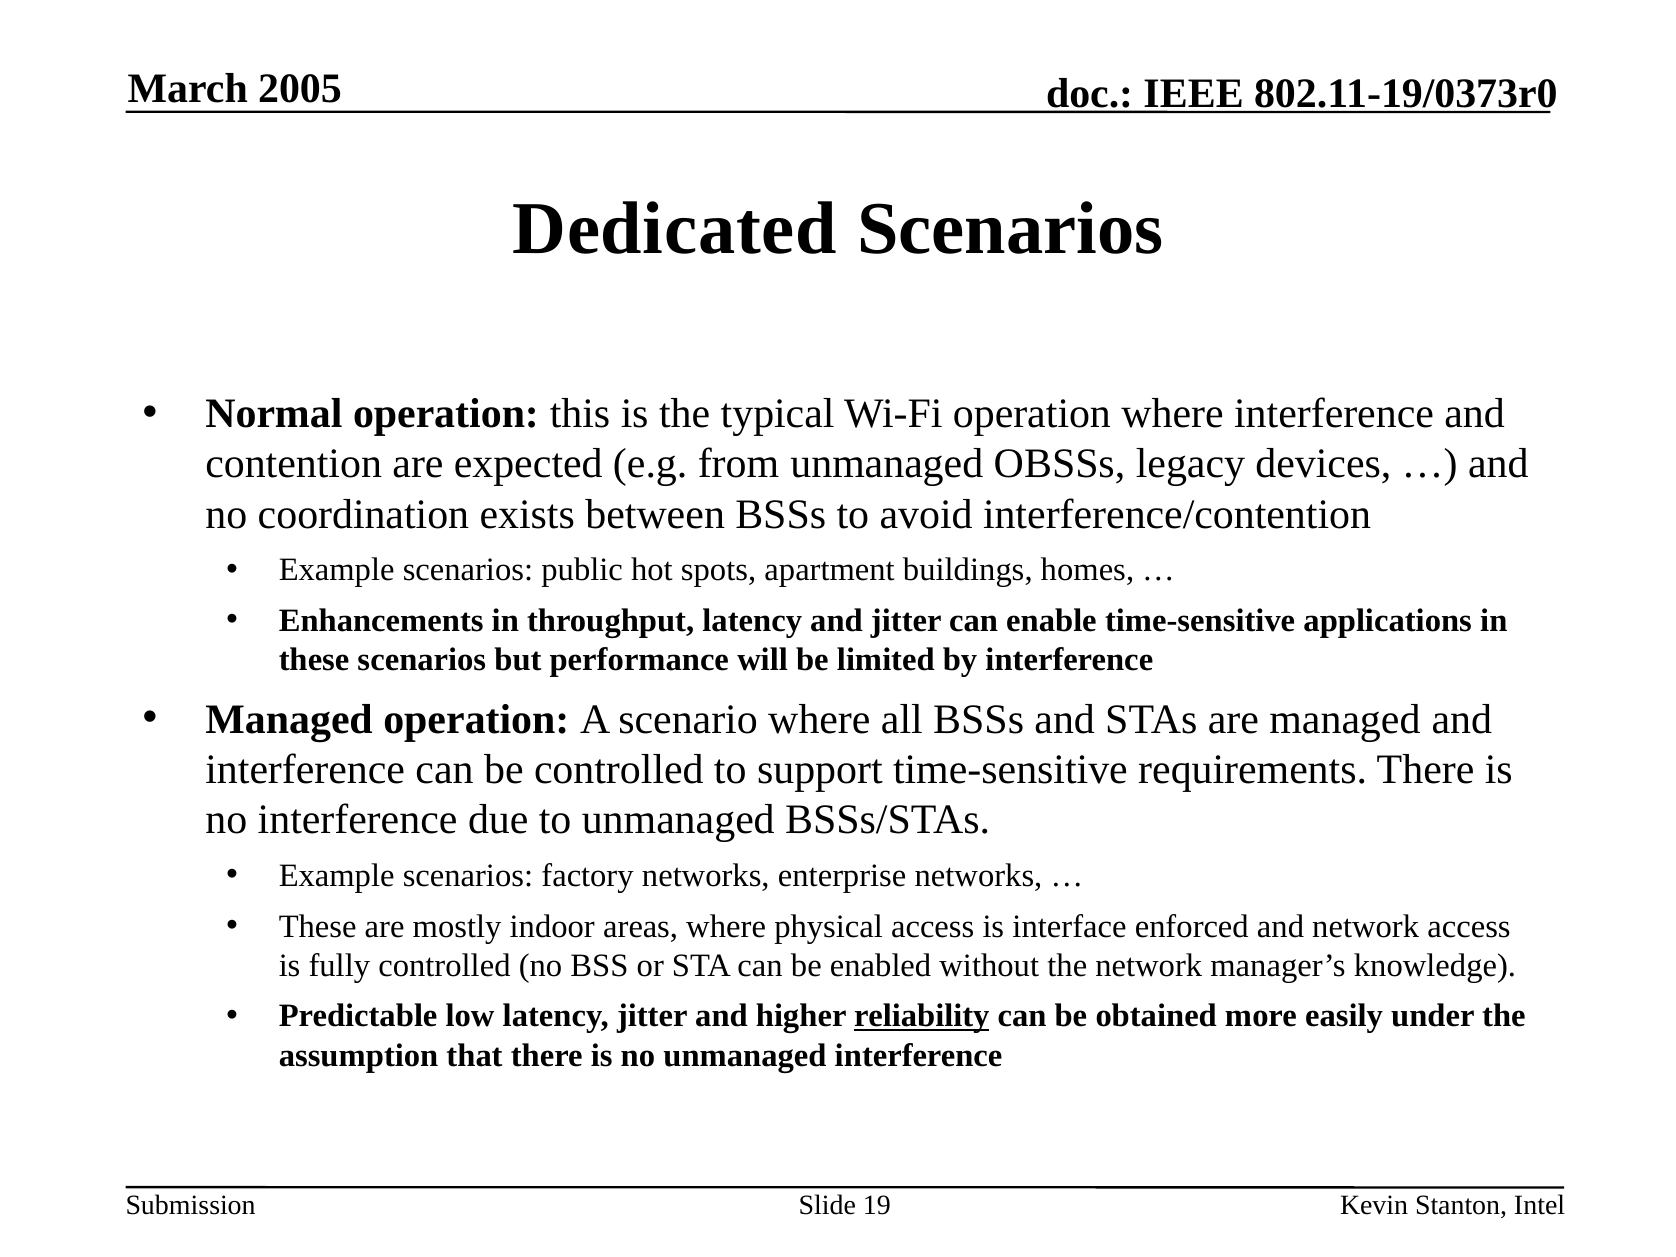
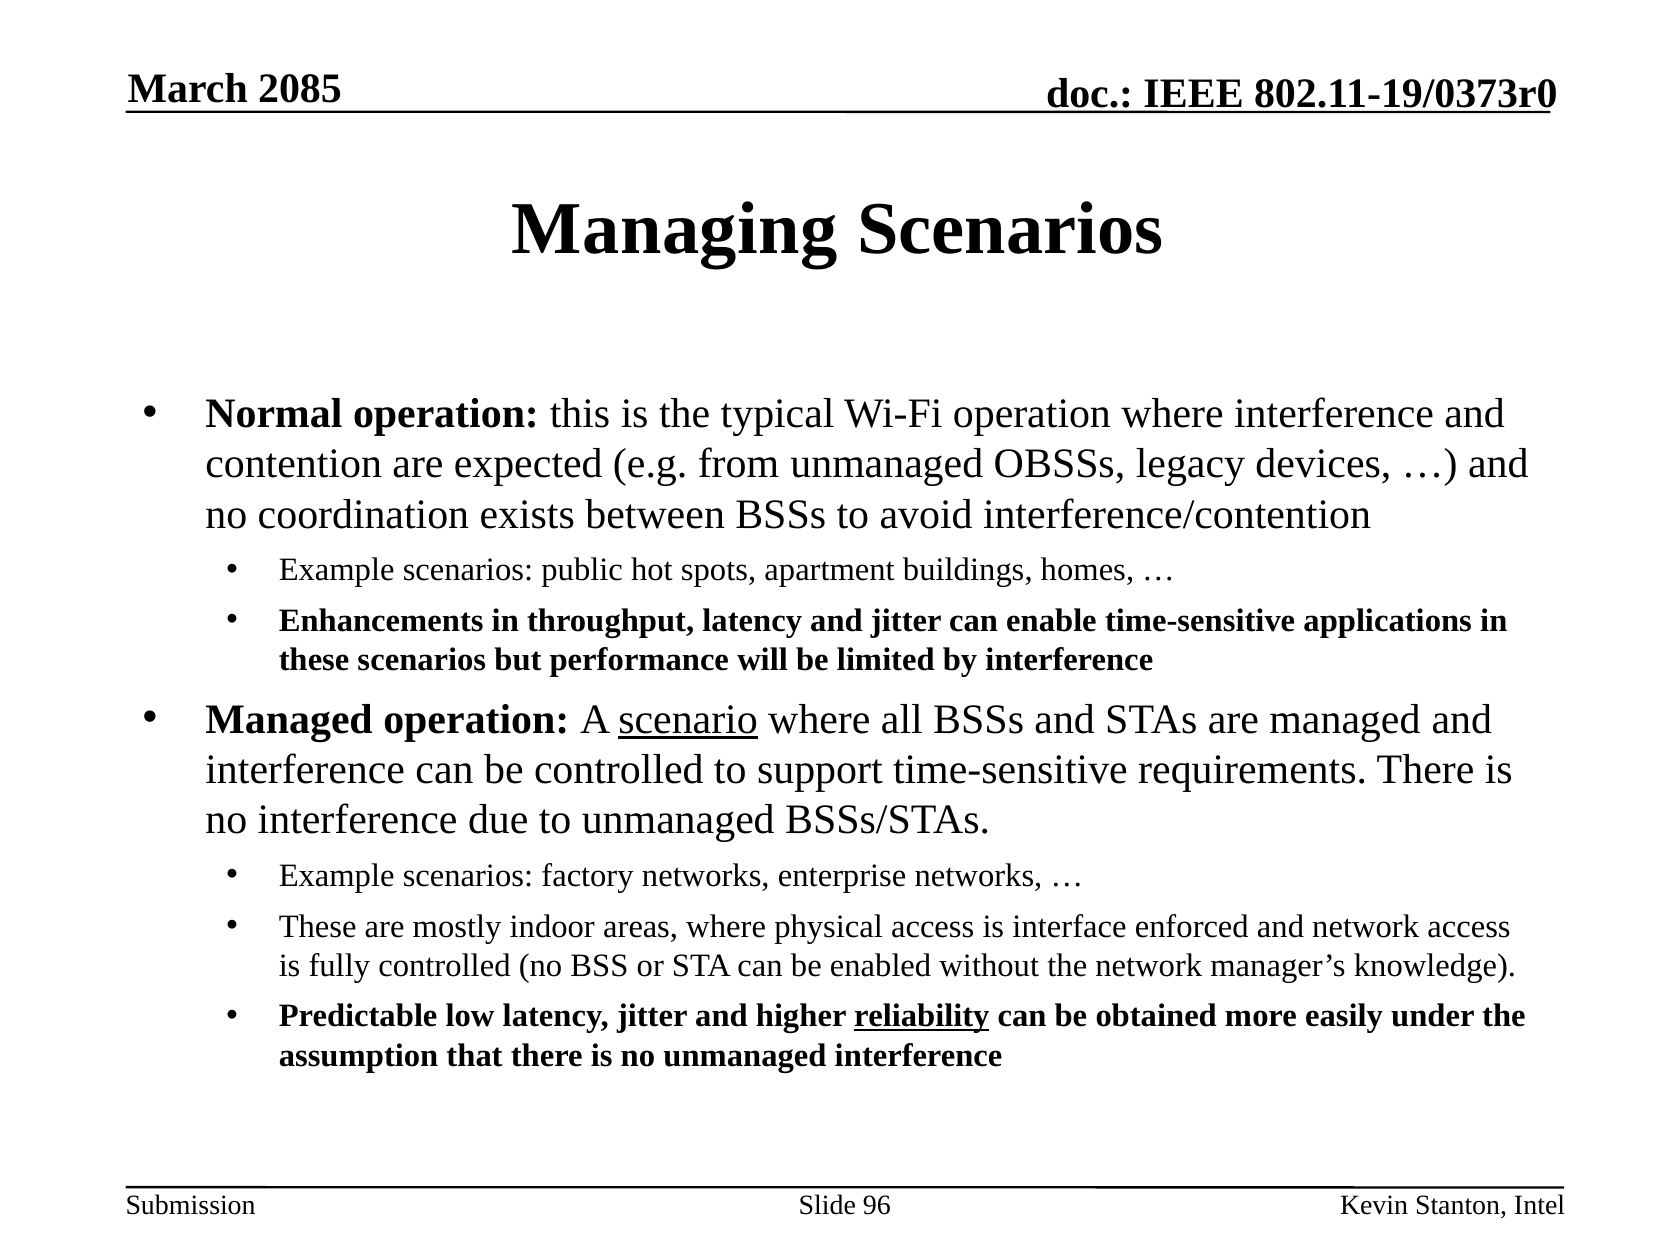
2005: 2005 -> 2085 (300, 89)
Dedicated: Dedicated -> Managing (675, 228)
scenario underline: none -> present (688, 719)
19: 19 -> 96 (877, 1206)
